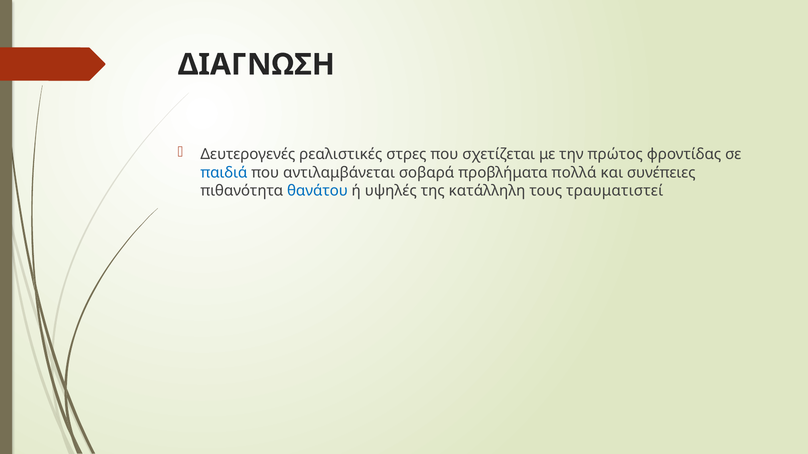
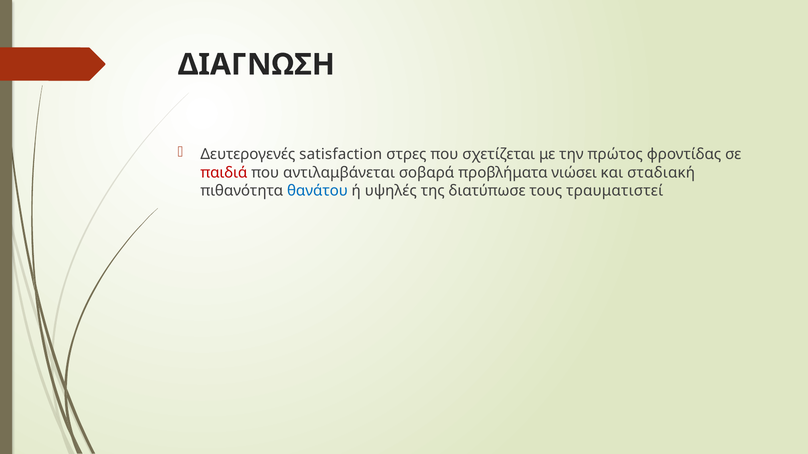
ρεαλιστικές: ρεαλιστικές -> satisfaction (341, 155)
παιδιά colour: blue -> red (224, 173)
πολλά: πολλά -> νιώσει (574, 173)
συνέπειες: συνέπειες -> σταδιακή (661, 173)
κατάλληλη: κατάλληλη -> διατύπωσε (487, 191)
